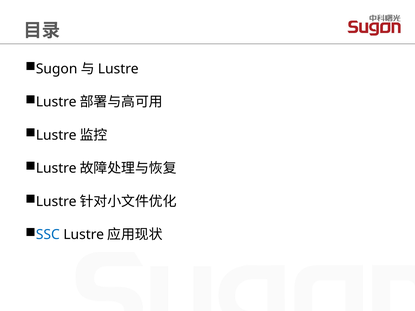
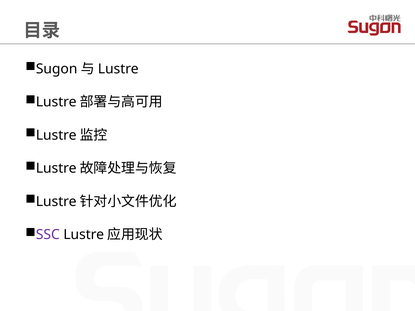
SSC colour: blue -> purple (48, 235)
